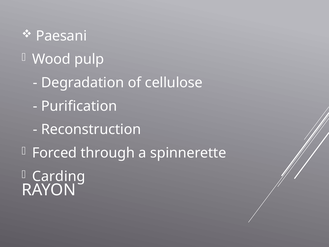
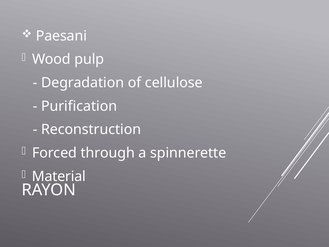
Carding: Carding -> Material (59, 176)
